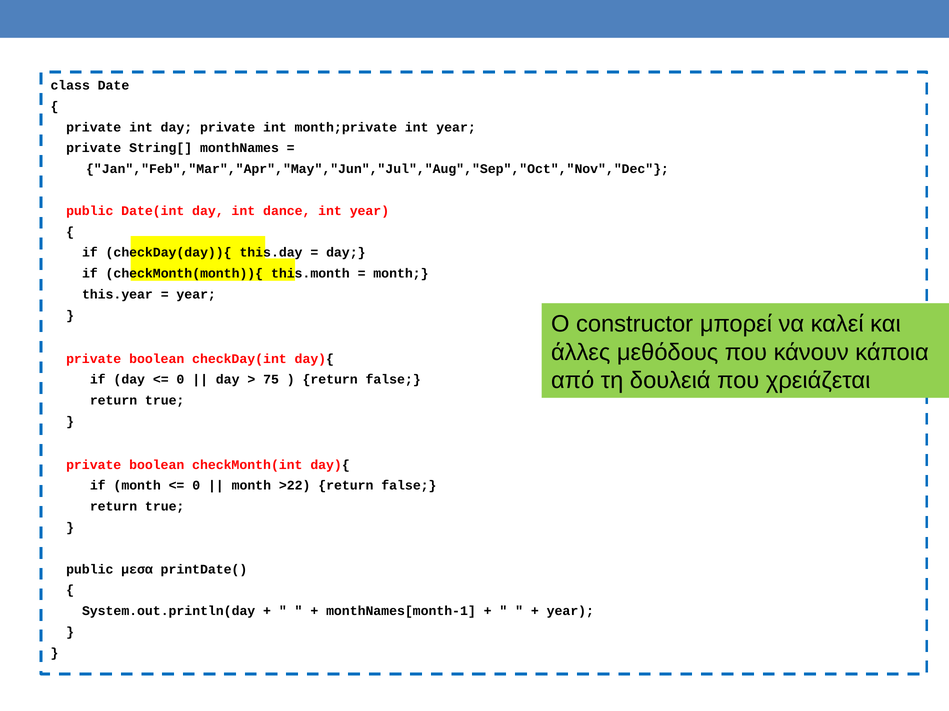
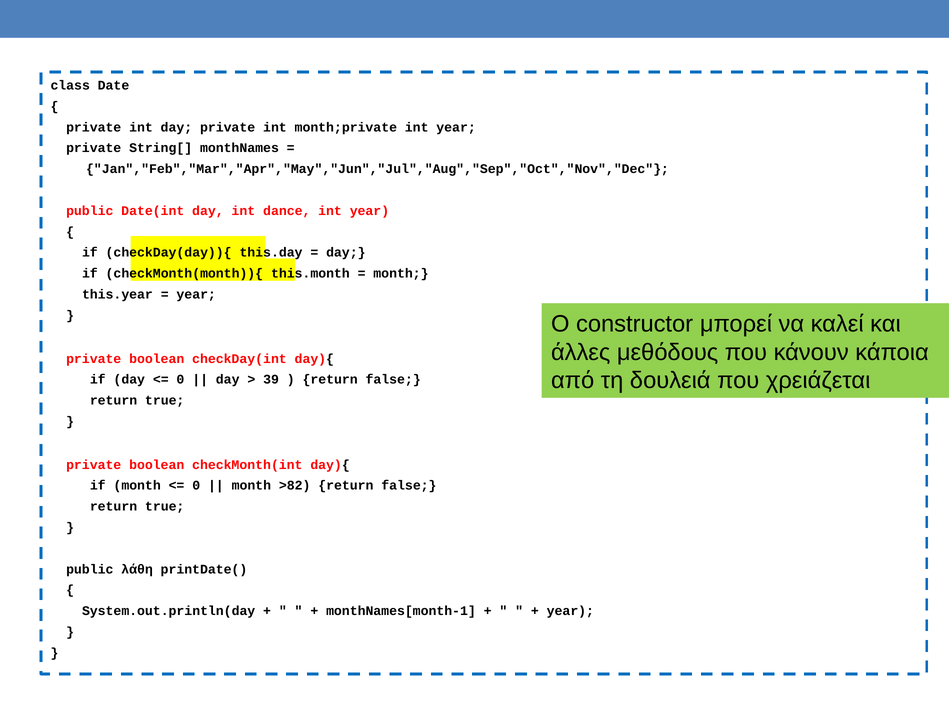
75: 75 -> 39 (271, 380)
>22: >22 -> >82 (295, 486)
μεσα: μεσα -> λάθη (137, 570)
